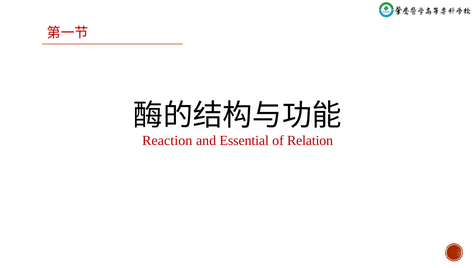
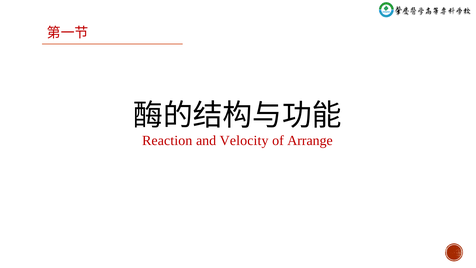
Essential: Essential -> Velocity (244, 141)
Relation: Relation -> Arrange (310, 141)
